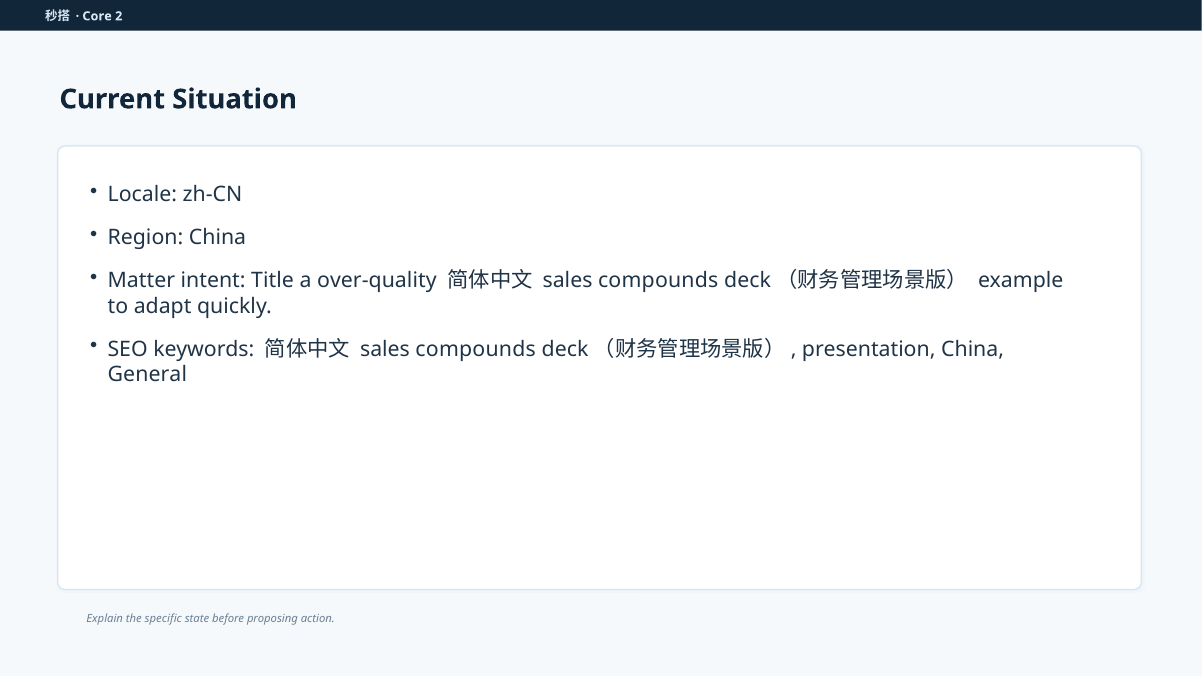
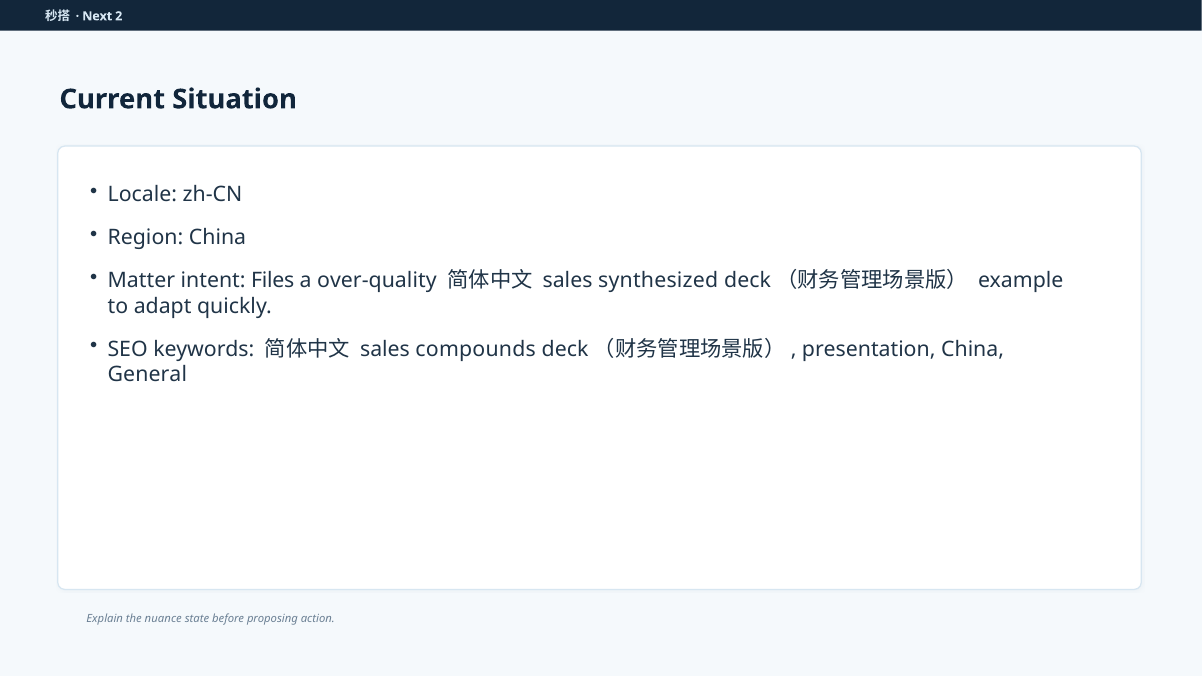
Core: Core -> Next (97, 16)
Title: Title -> Files (273, 281)
compounds: compounds -> synthesized (658, 281)
specific: specific -> nuance (163, 619)
